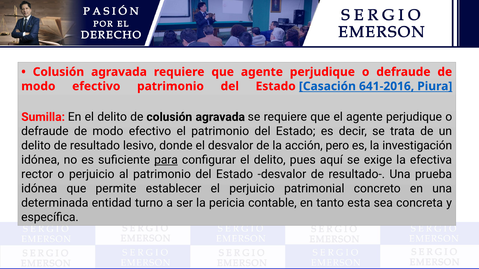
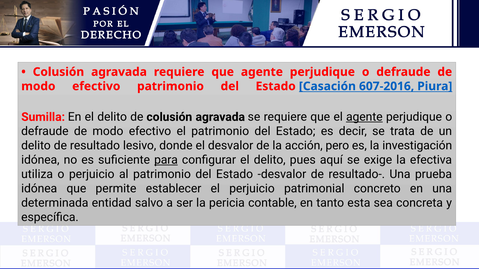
641-2016: 641-2016 -> 607-2016 (387, 86)
agente underline: none -> present (364, 117)
rector: rector -> utiliza (37, 175)
turno: turno -> salvo (149, 203)
